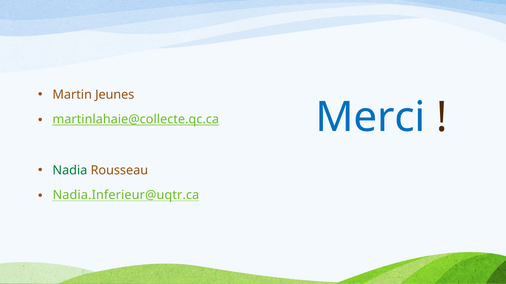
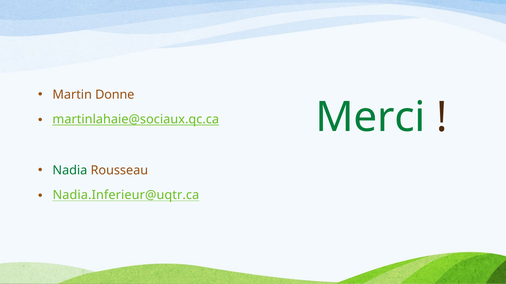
Jeunes: Jeunes -> Donne (115, 95)
Merci colour: blue -> green (370, 118)
martinlahaie@collecte.qc.ca: martinlahaie@collecte.qc.ca -> martinlahaie@sociaux.qc.ca (136, 119)
